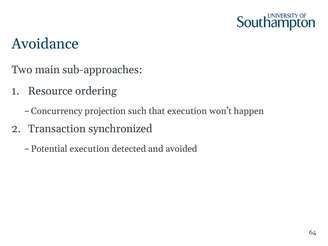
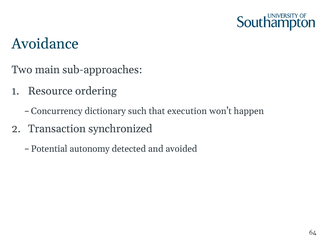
projection: projection -> dictionary (105, 111)
Potential execution: execution -> autonomy (90, 149)
